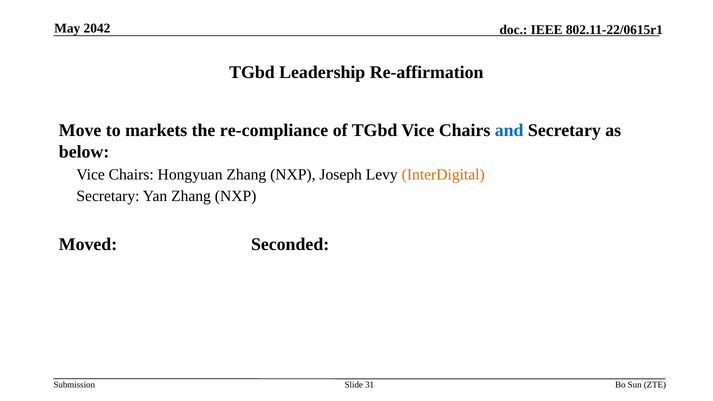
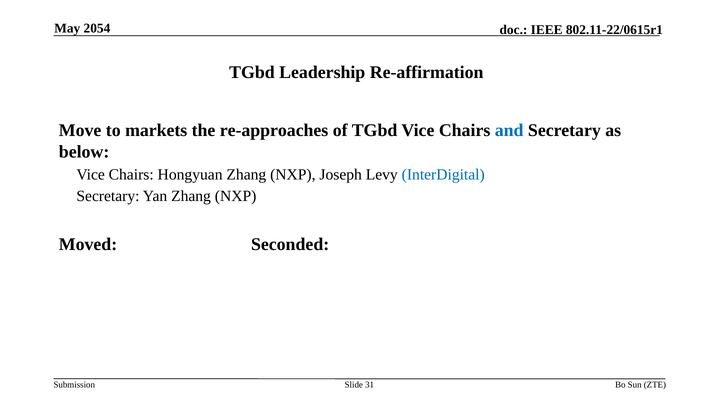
2042: 2042 -> 2054 (97, 28)
re-compliance: re-compliance -> re-approaches (274, 130)
InterDigital colour: orange -> blue (443, 175)
